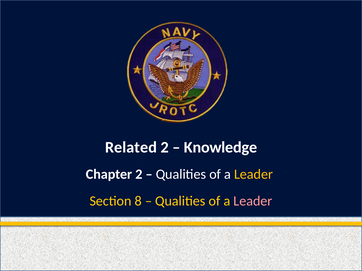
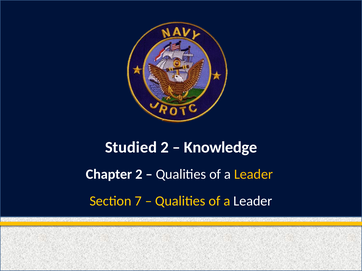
Related: Related -> Studied (131, 147)
8: 8 -> 7 (138, 201)
Leader colour: pink -> white (253, 201)
